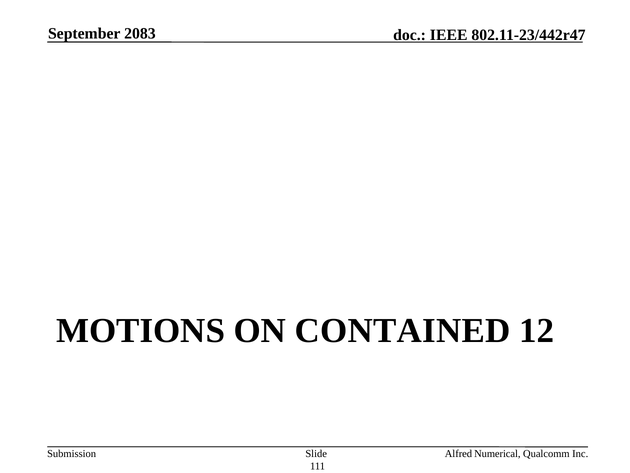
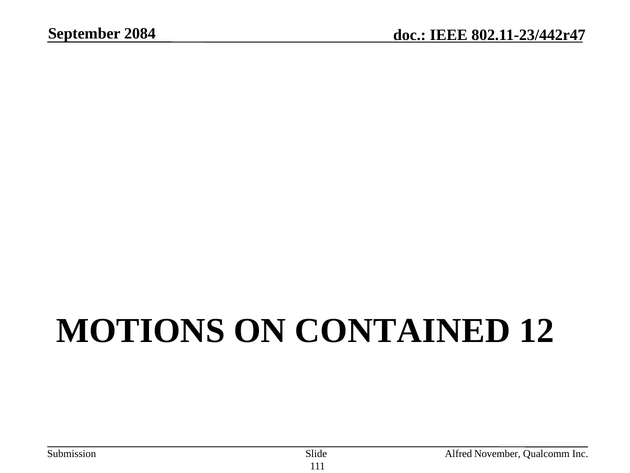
2083: 2083 -> 2084 (140, 33)
Numerical: Numerical -> November (497, 453)
